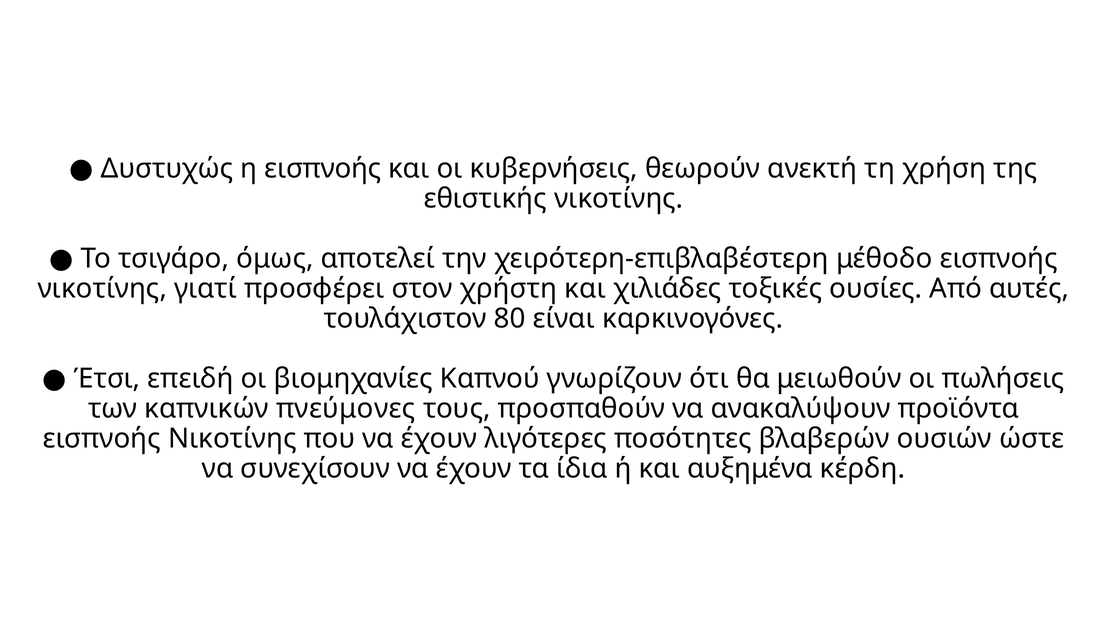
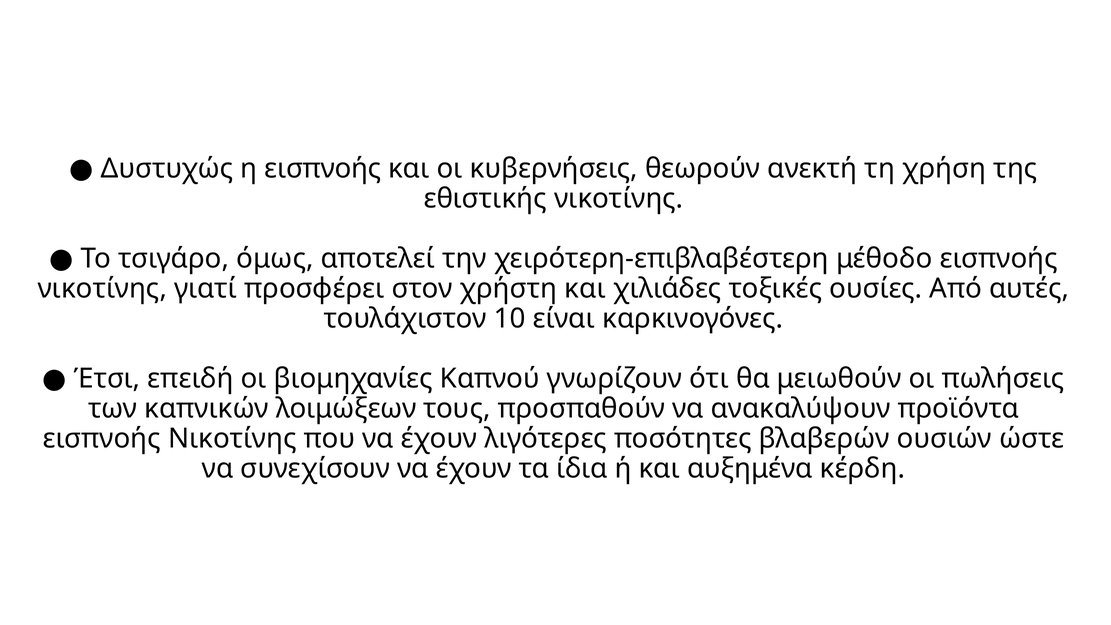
80: 80 -> 10 (510, 318)
πνεύμονες: πνεύμονες -> λοιμώξεων (346, 408)
